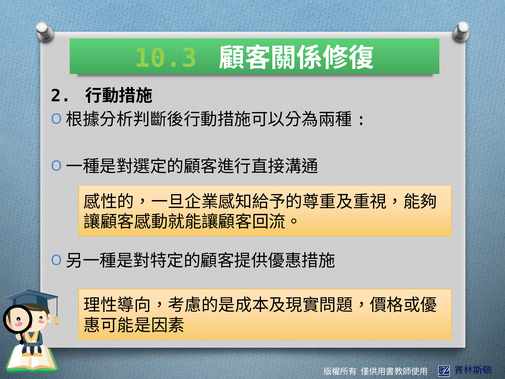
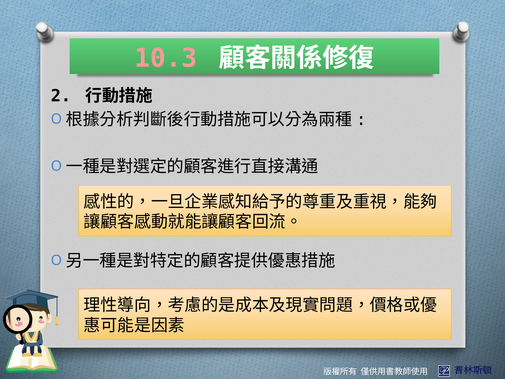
10.3 colour: light green -> pink (166, 58)
